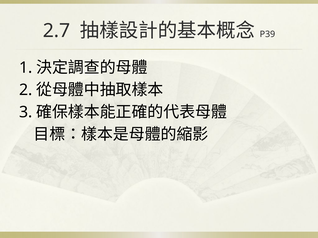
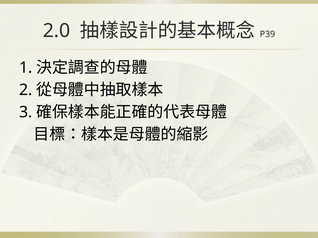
2.7: 2.7 -> 2.0 (57, 31)
